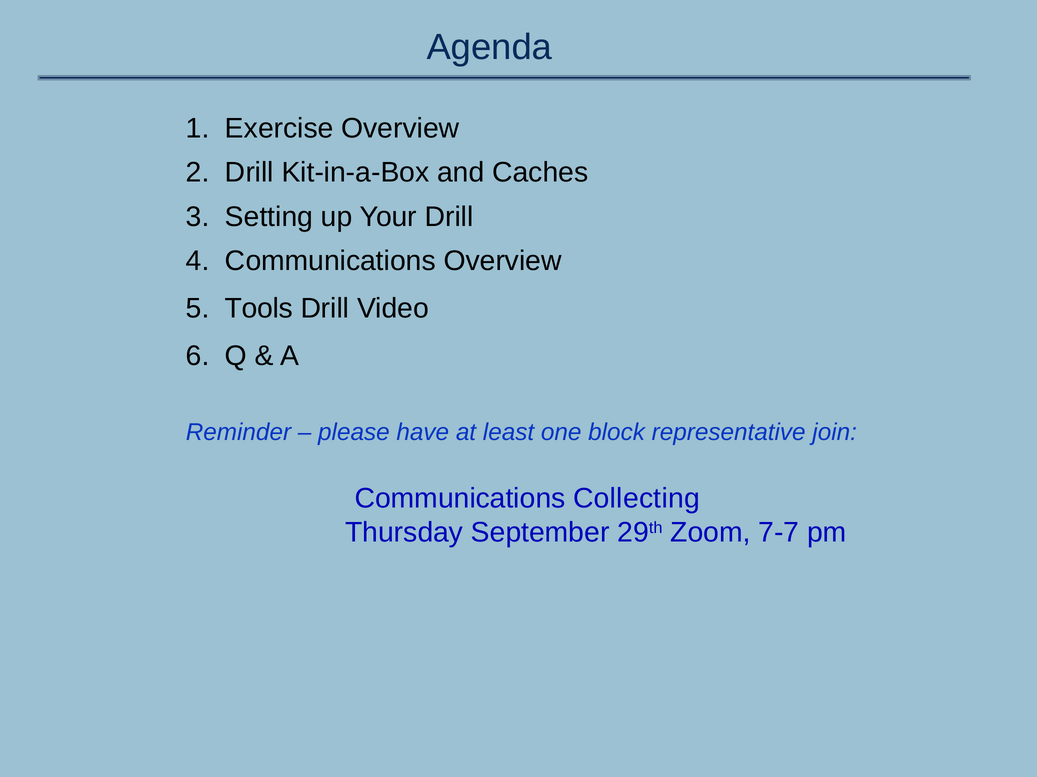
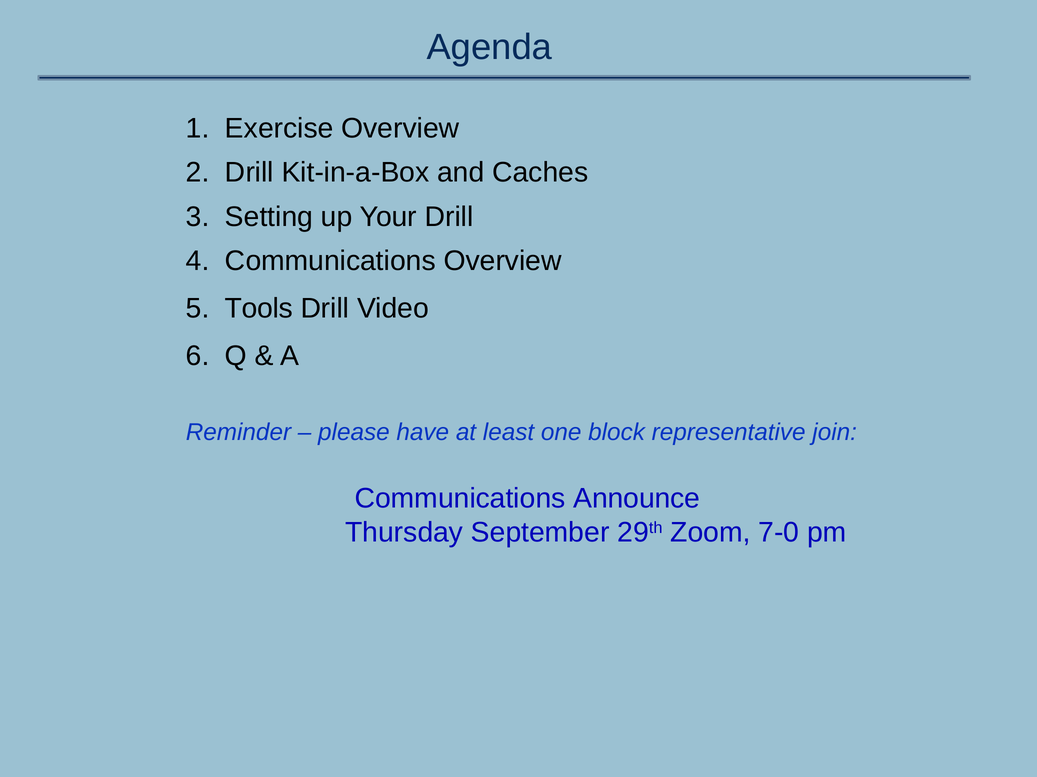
Collecting: Collecting -> Announce (637, 499)
7-7: 7-7 -> 7-0 (779, 533)
